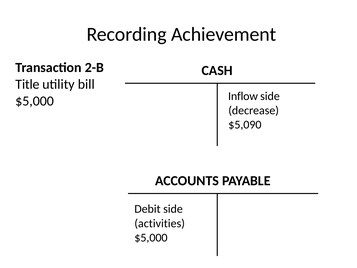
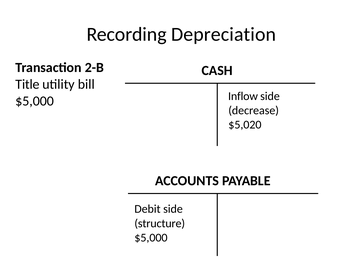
Achievement: Achievement -> Depreciation (224, 34)
$5,090: $5,090 -> $5,020 (245, 125)
activities: activities -> structure (160, 223)
